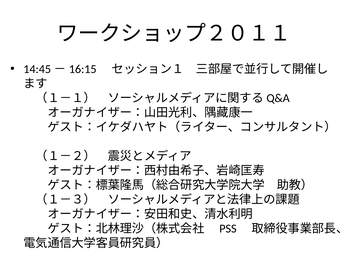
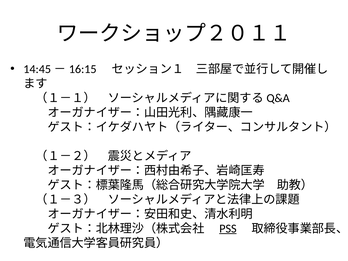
PSS underline: none -> present (228, 229)
